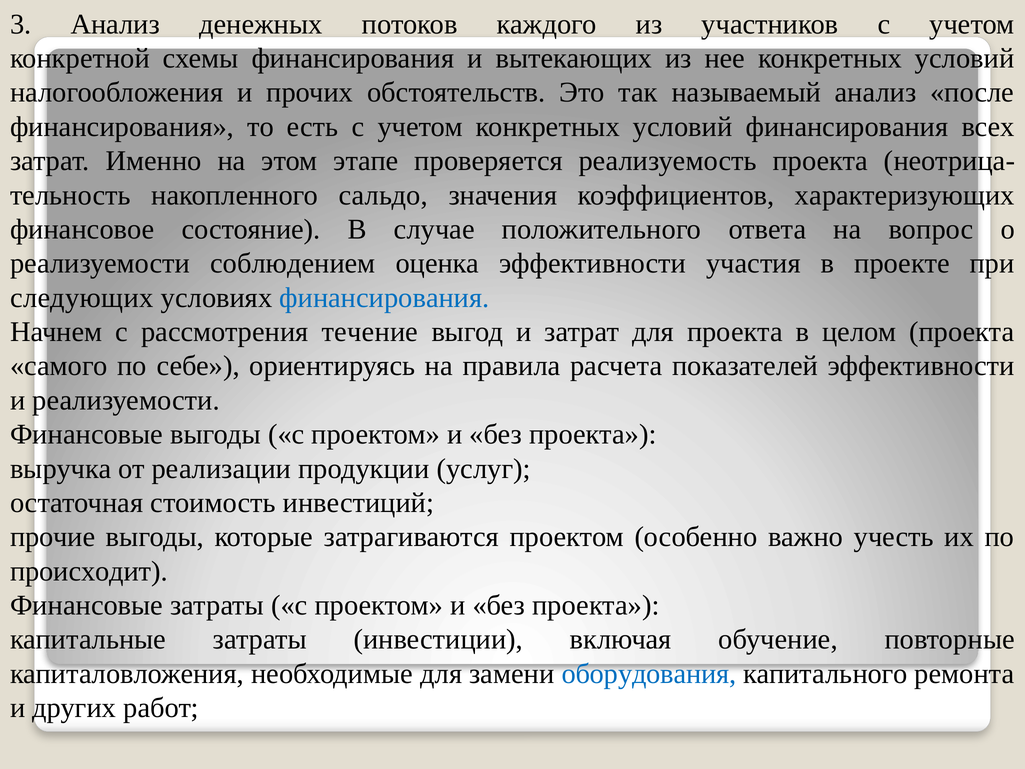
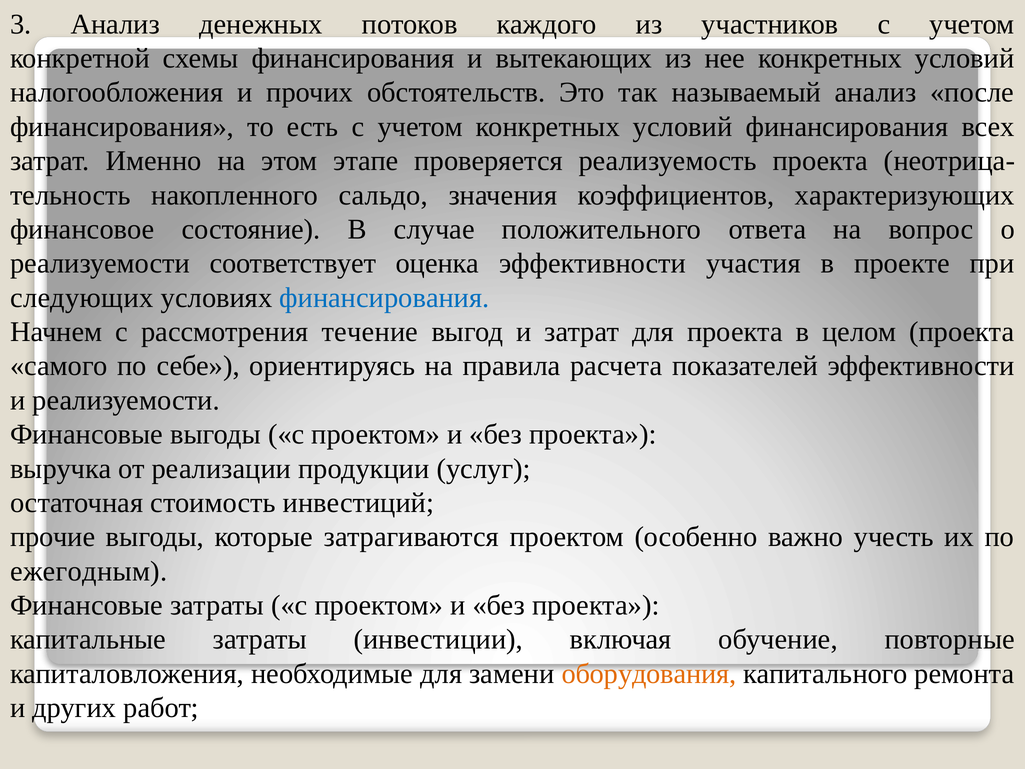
соблюдением: соблюдением -> соответствует (293, 263)
происходит: происходит -> ежегодным (89, 571)
оборудования colour: blue -> orange (649, 674)
